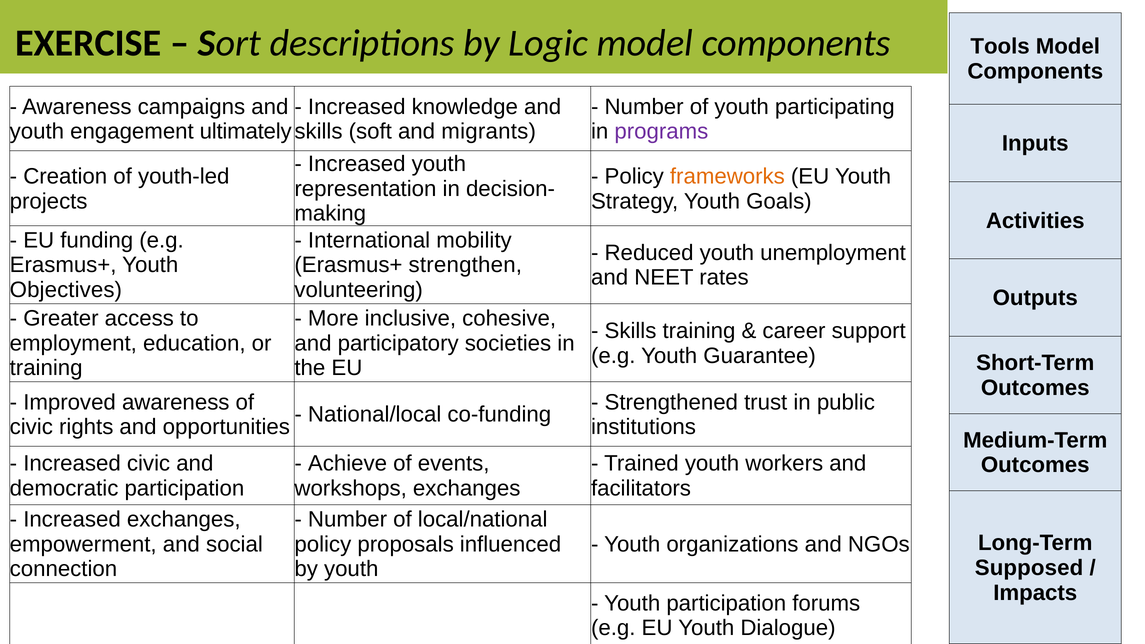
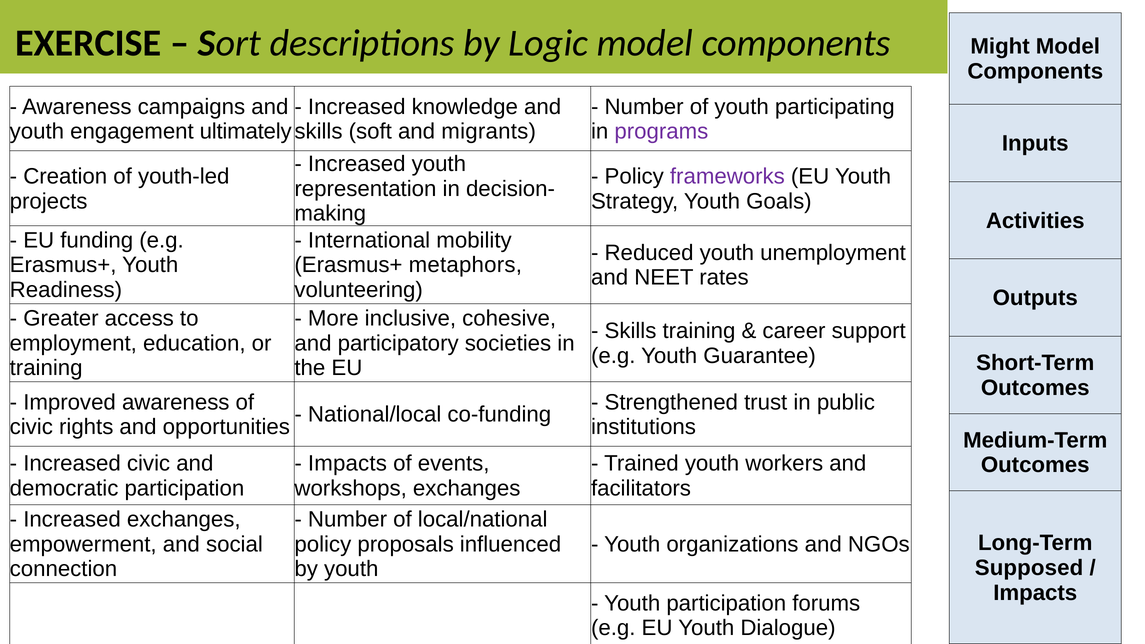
Tools: Tools -> Might (1000, 47)
frameworks colour: orange -> purple (727, 176)
strengthen: strengthen -> metaphors (465, 265)
Objectives: Objectives -> Readiness (66, 290)
Achieve: Achieve -> Impacts (347, 464)
